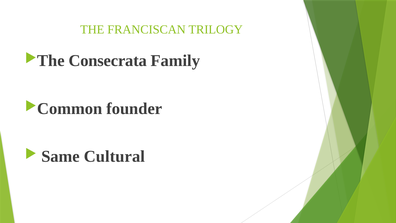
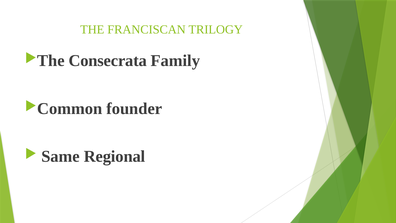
Cultural: Cultural -> Regional (115, 156)
